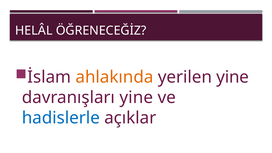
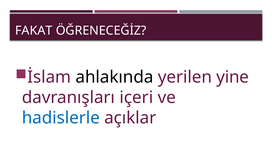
HELÂL: HELÂL -> FAKAT (34, 31)
ahlakında colour: orange -> black (114, 77)
davranışları yine: yine -> içeri (136, 97)
